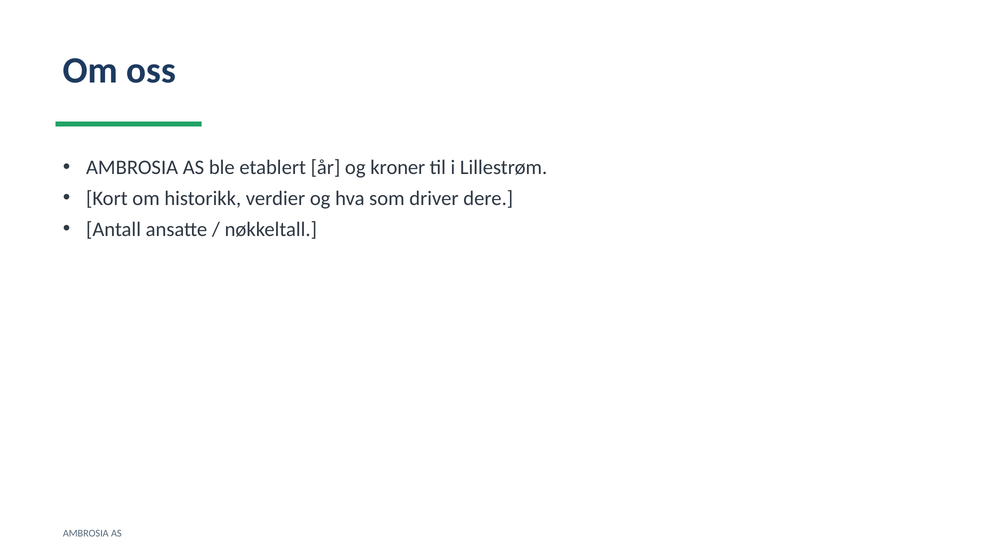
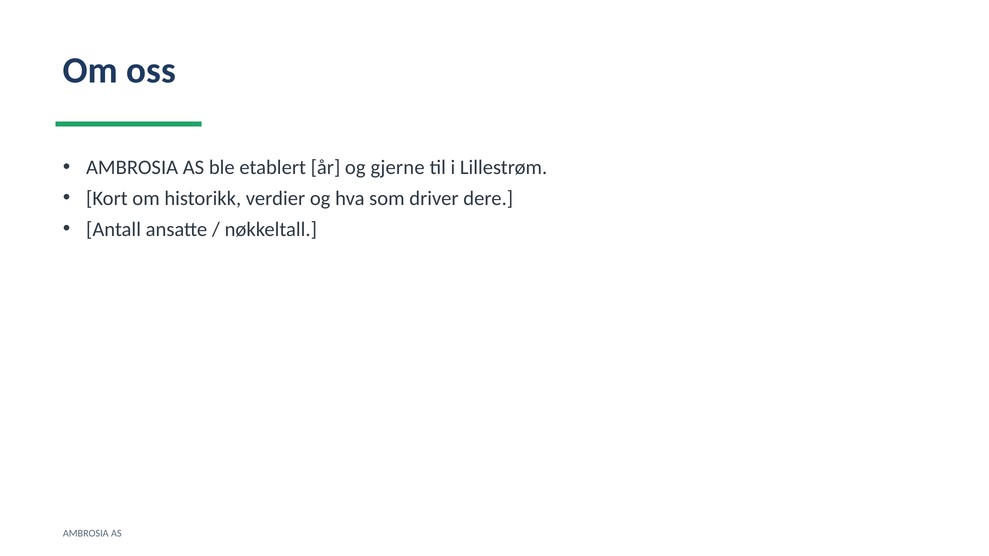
kroner: kroner -> gjerne (398, 168)
